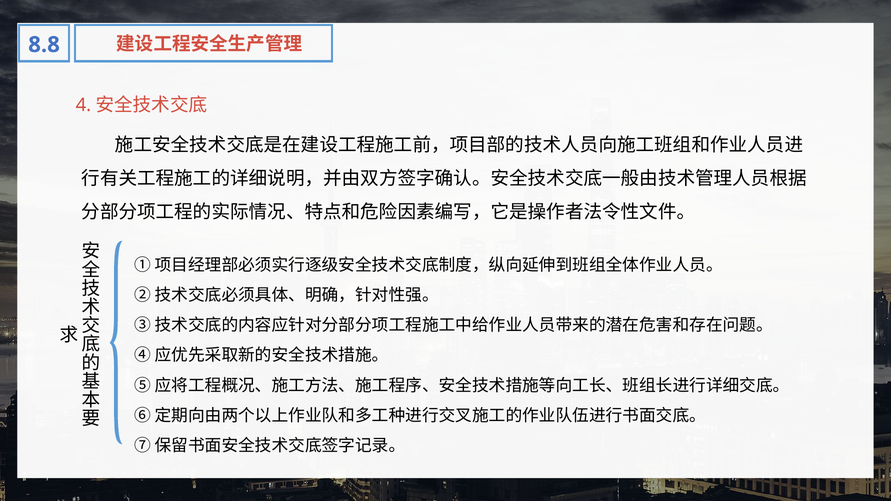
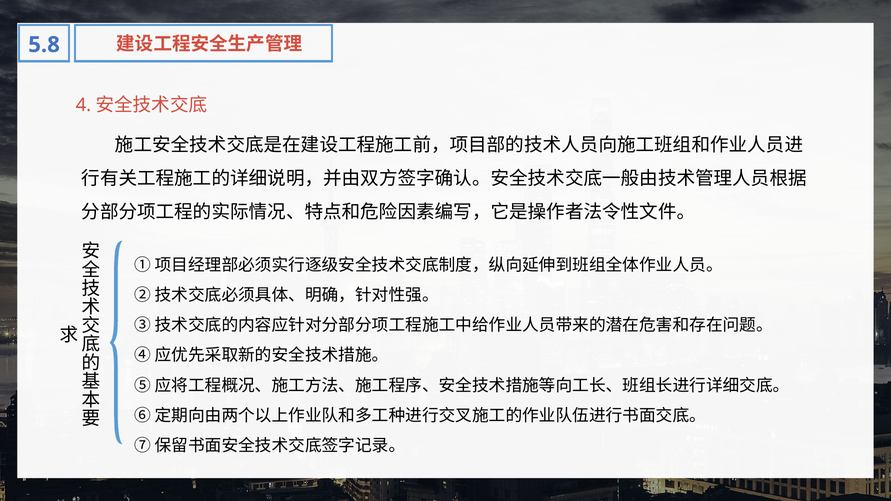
8.8: 8.8 -> 5.8 (44, 45)
